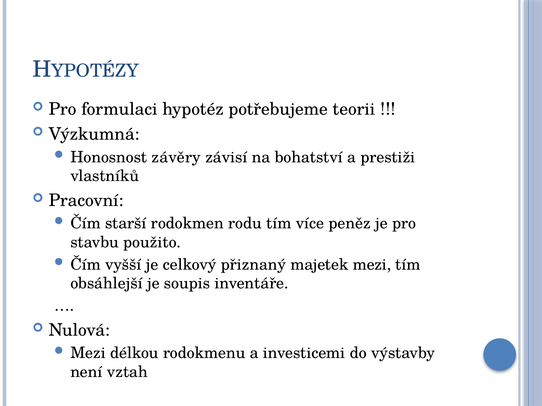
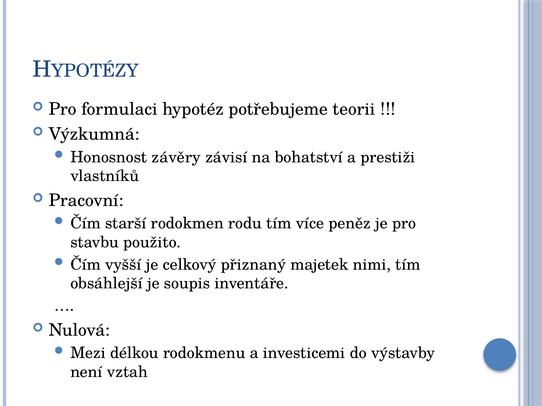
majetek mezi: mezi -> nimi (372, 265)
